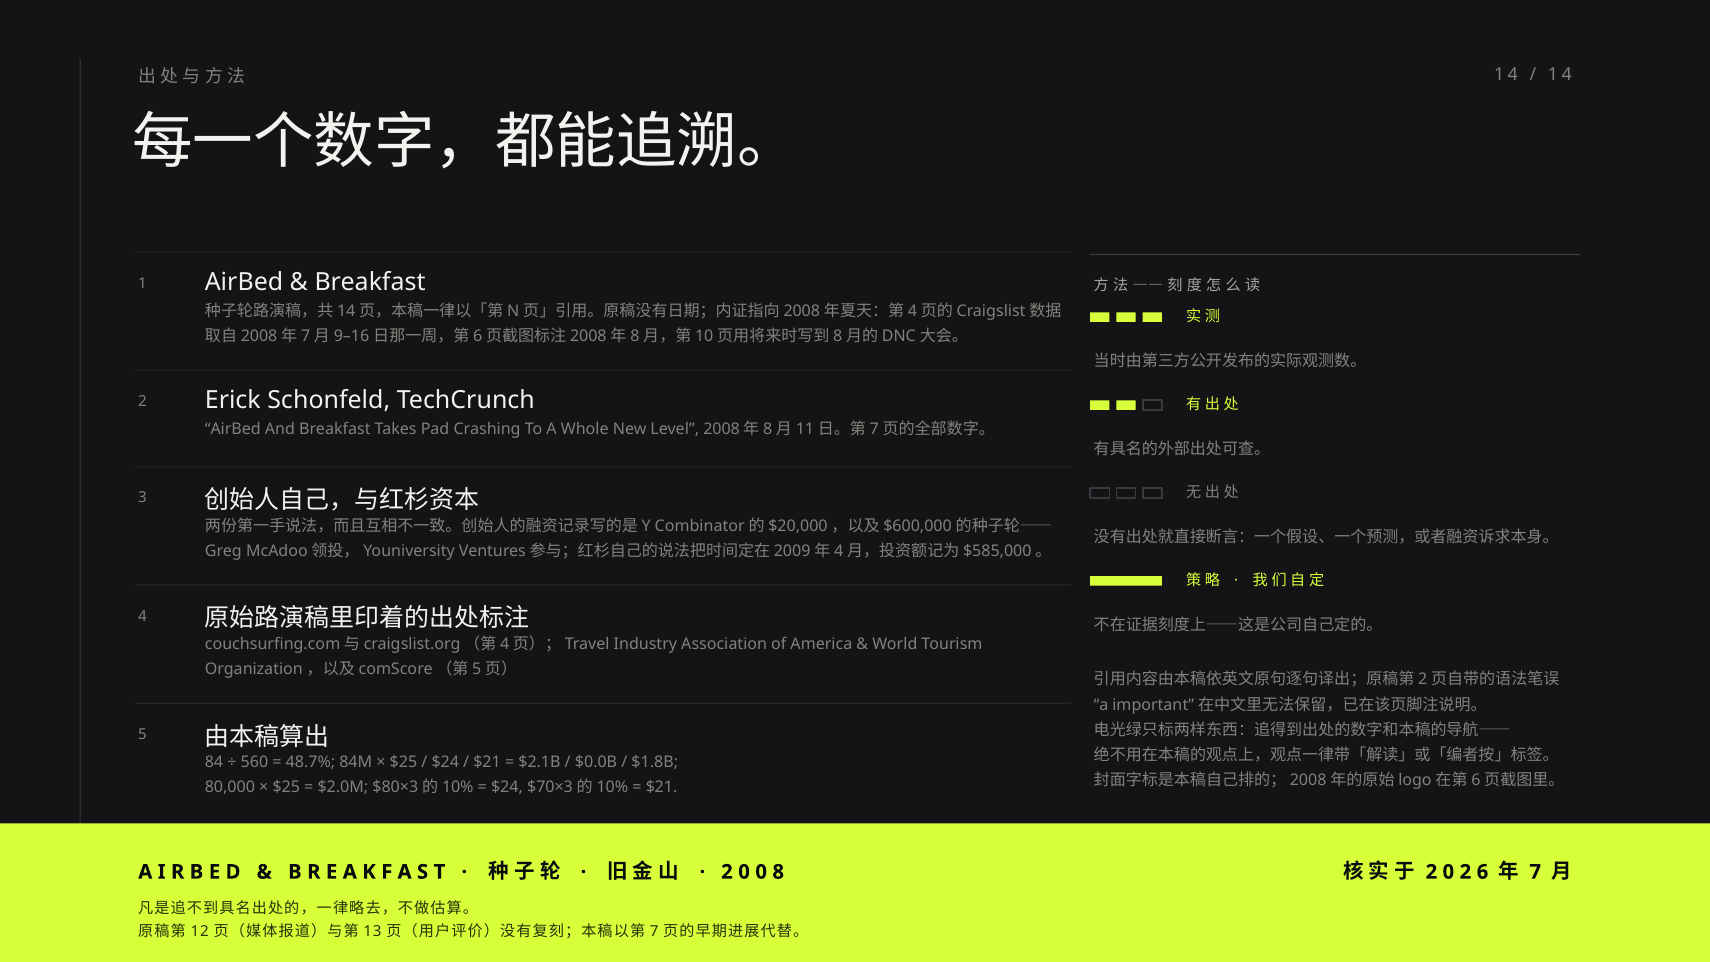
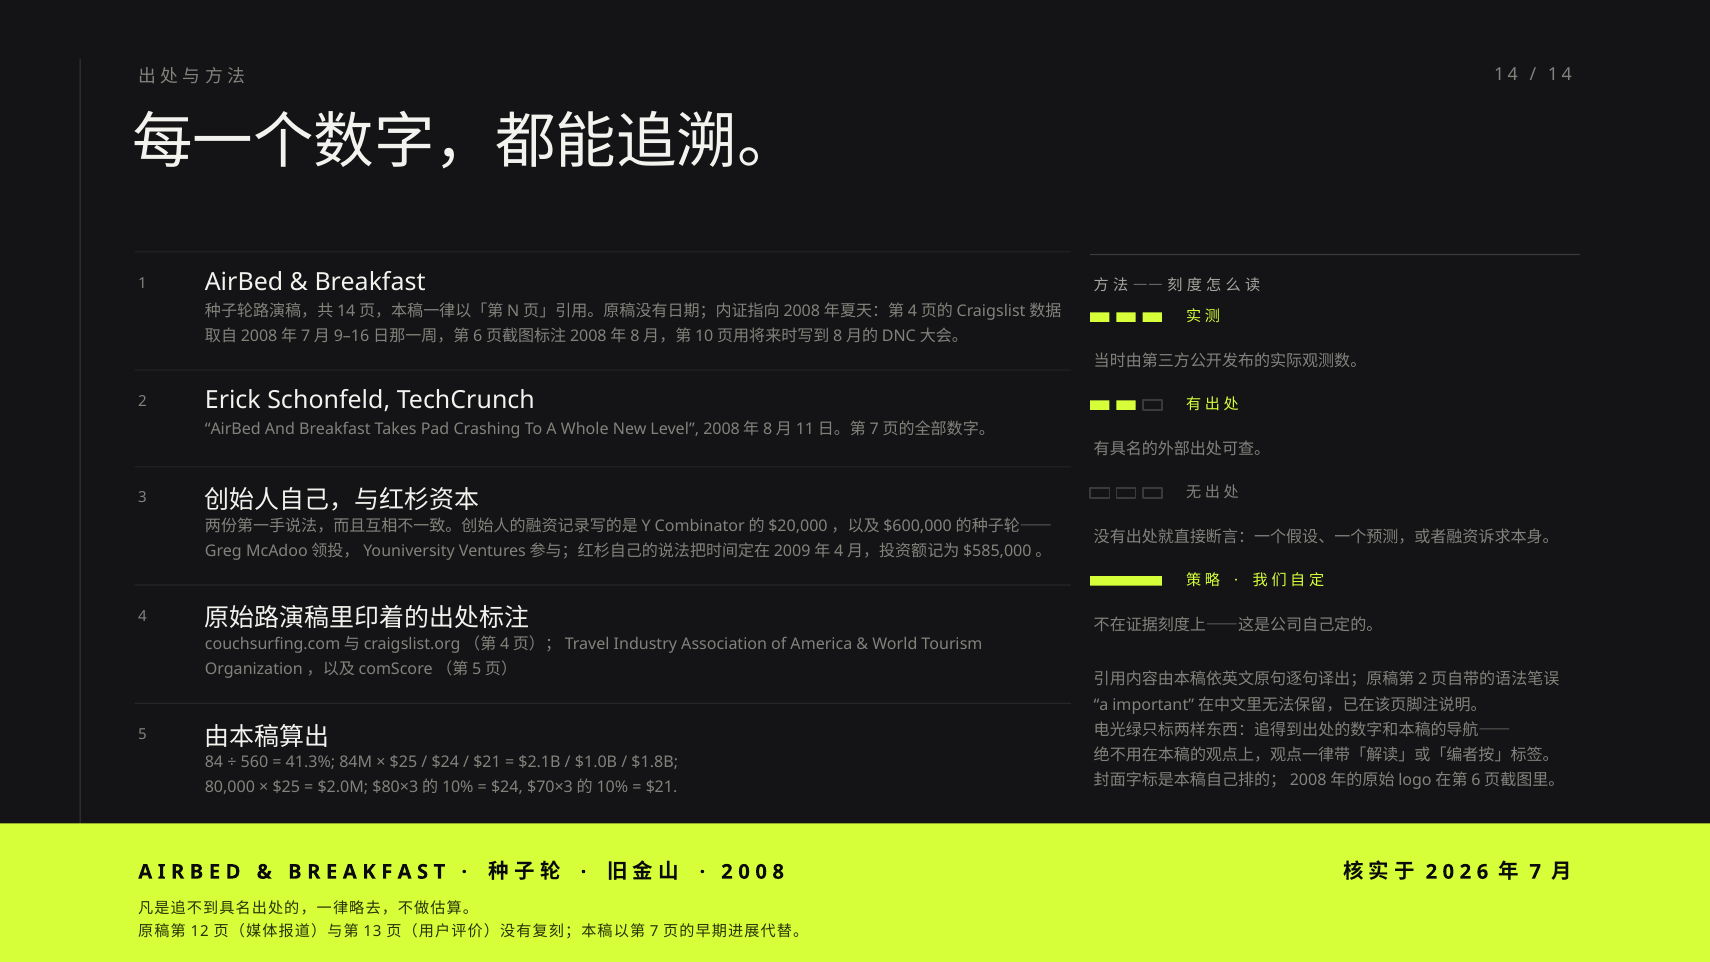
48.7%: 48.7% -> 41.3% (310, 762)
$0.0B: $0.0B -> $1.0B (596, 762)
